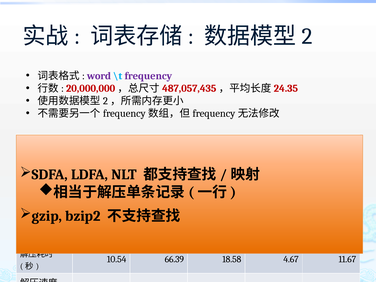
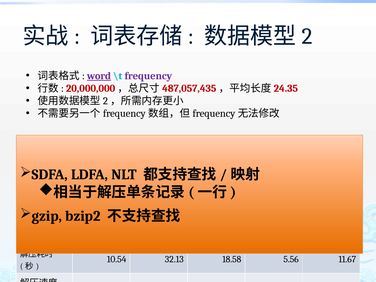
word underline: none -> present (99, 76)
66.39: 66.39 -> 32.13 (174, 259)
4.67: 4.67 -> 5.56 (291, 259)
